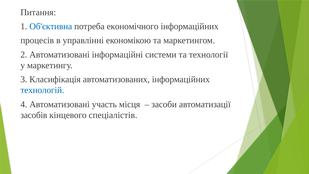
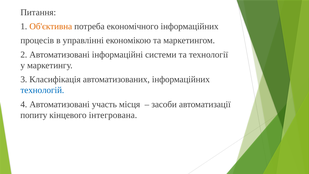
Об'єктивна colour: blue -> orange (51, 26)
засобів: засобів -> попиту (34, 115)
спеціалістів: спеціалістів -> інтегрована (113, 115)
